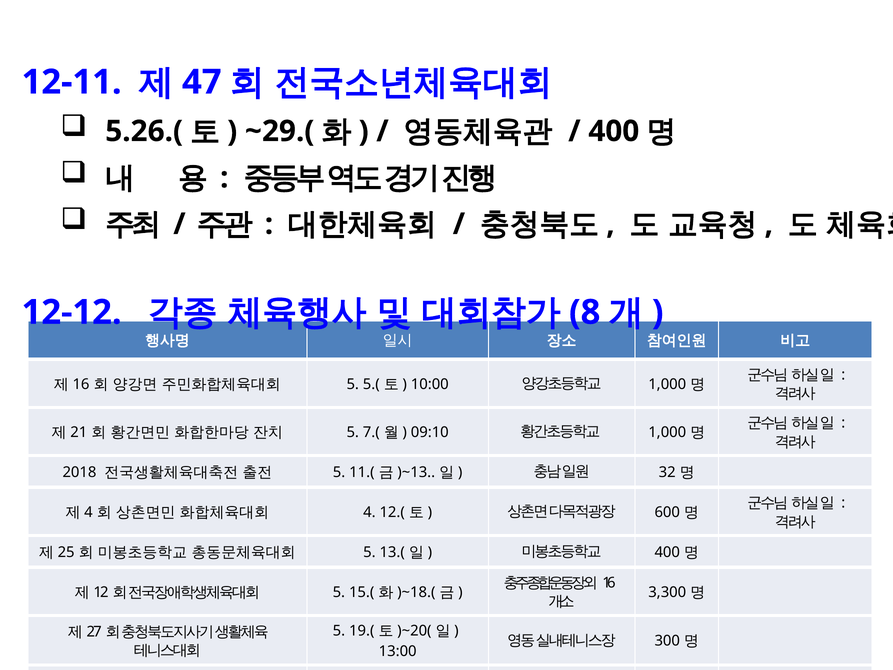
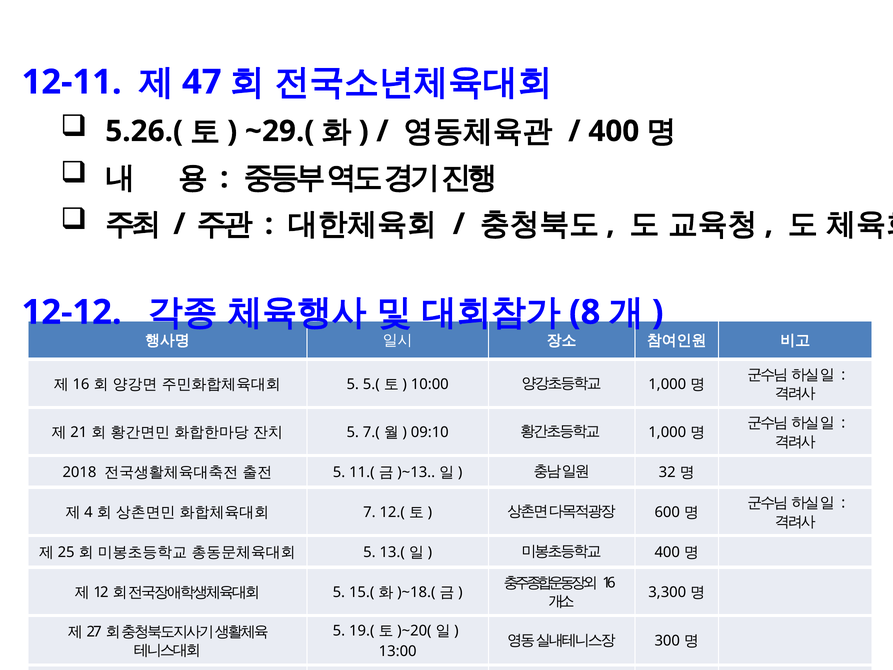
4: 4 -> 7 (369, 512)
